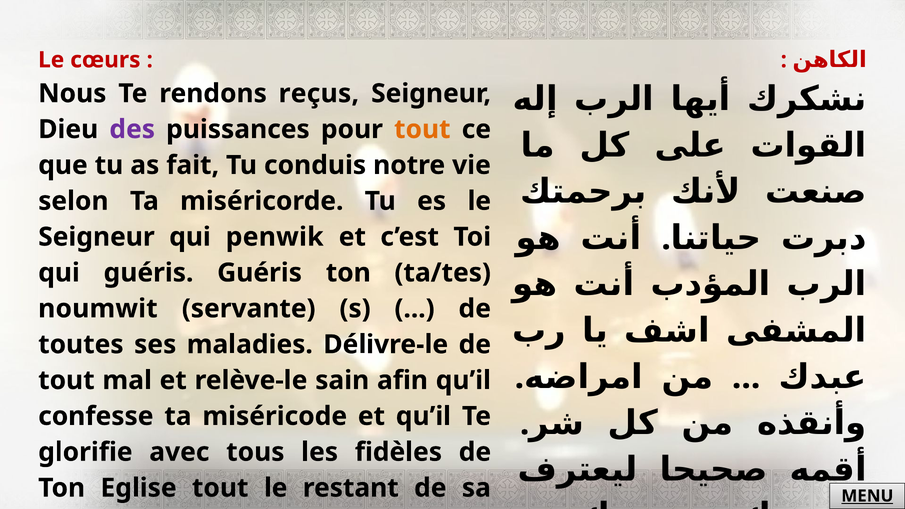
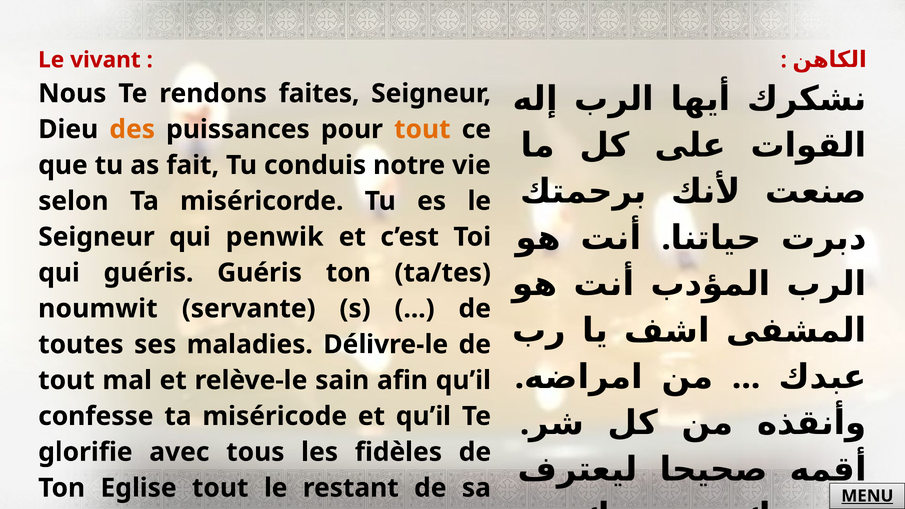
cœurs: cœurs -> vivant (105, 60)
reçus: reçus -> faites (319, 93)
des colour: purple -> orange (132, 129)
